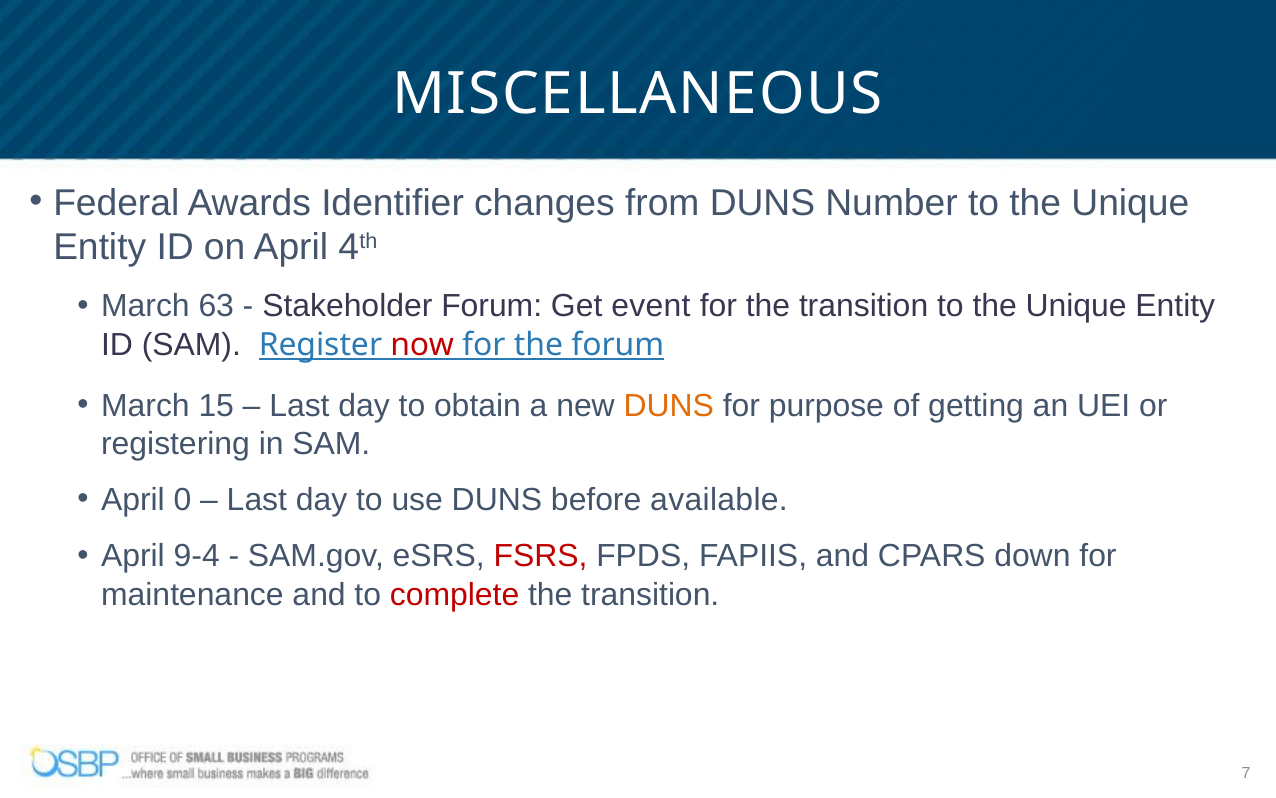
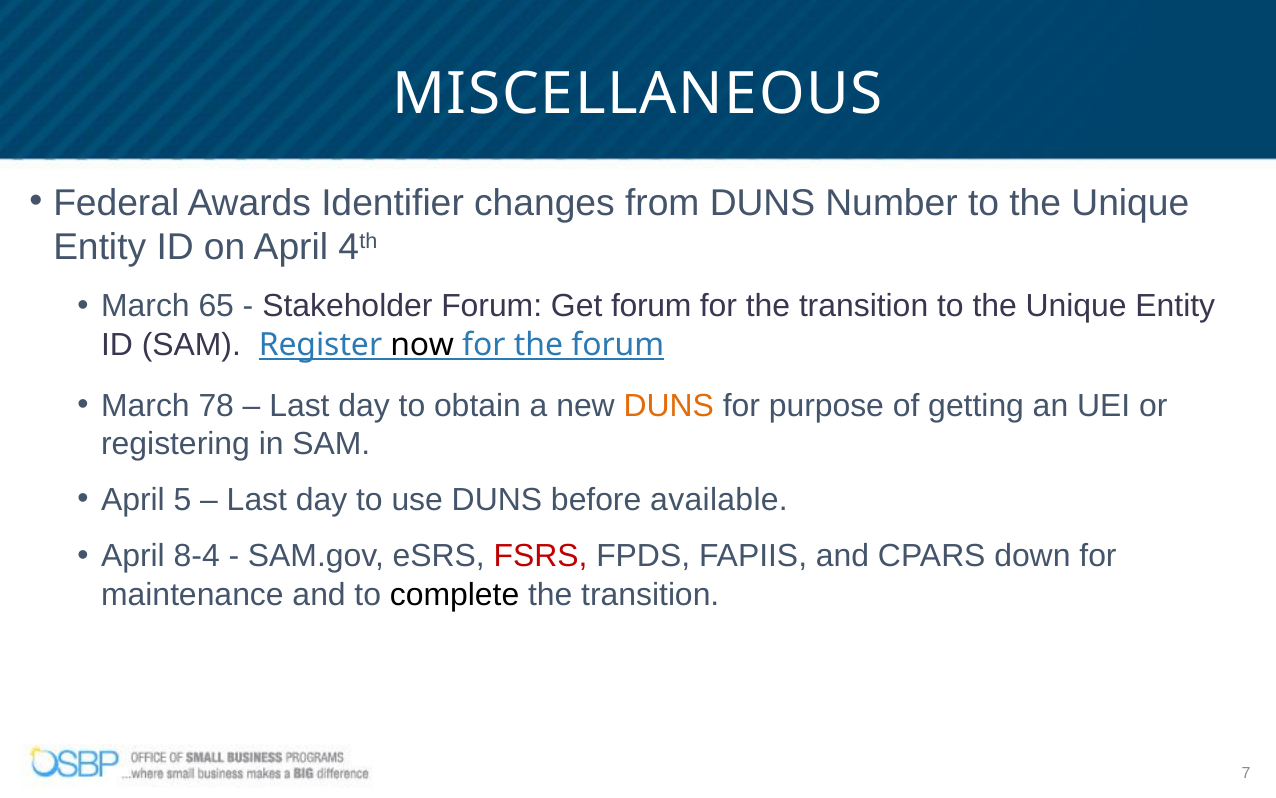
63: 63 -> 65 (216, 306)
Get event: event -> forum (651, 306)
now colour: red -> black (422, 344)
15: 15 -> 78 (216, 406)
0: 0 -> 5 (183, 500)
9-4: 9-4 -> 8-4 (197, 556)
complete colour: red -> black (455, 594)
